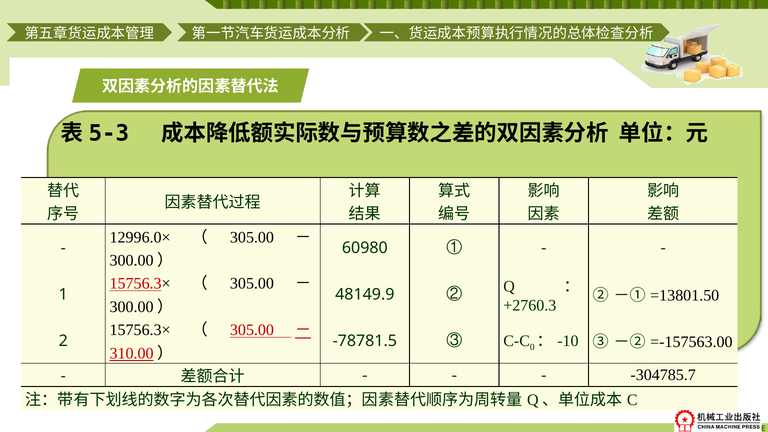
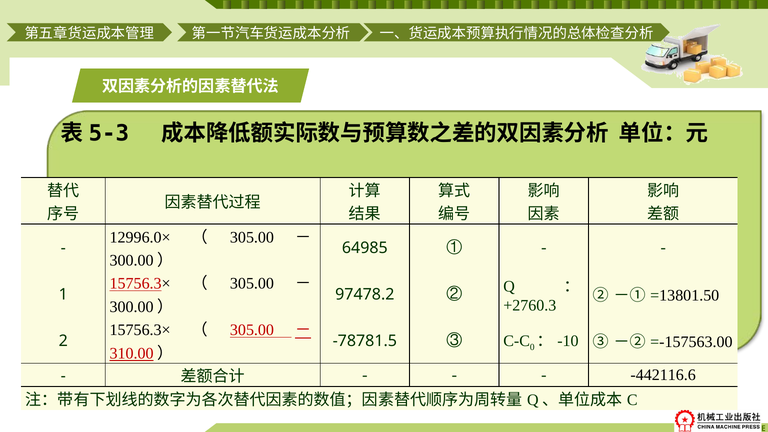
60980: 60980 -> 64985 (365, 248)
48149.9: 48149.9 -> 97478.2 (365, 295)
-304785.7: -304785.7 -> -442116.6 (663, 375)
